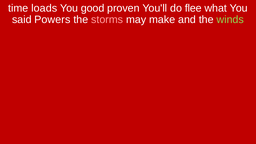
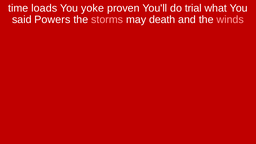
good: good -> yoke (93, 8)
flee: flee -> trial (193, 8)
make: make -> death (162, 20)
winds colour: light green -> pink (230, 20)
